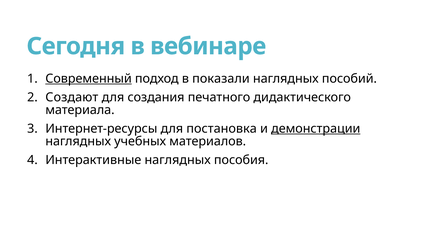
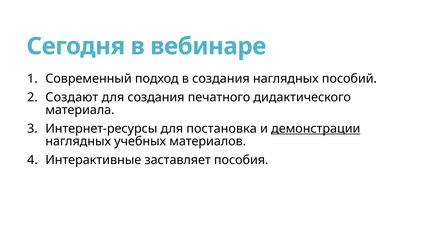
Современный underline: present -> none (89, 79)
в показали: показали -> создания (221, 79)
Интерактивные наглядных: наглядных -> заставляет (178, 160)
